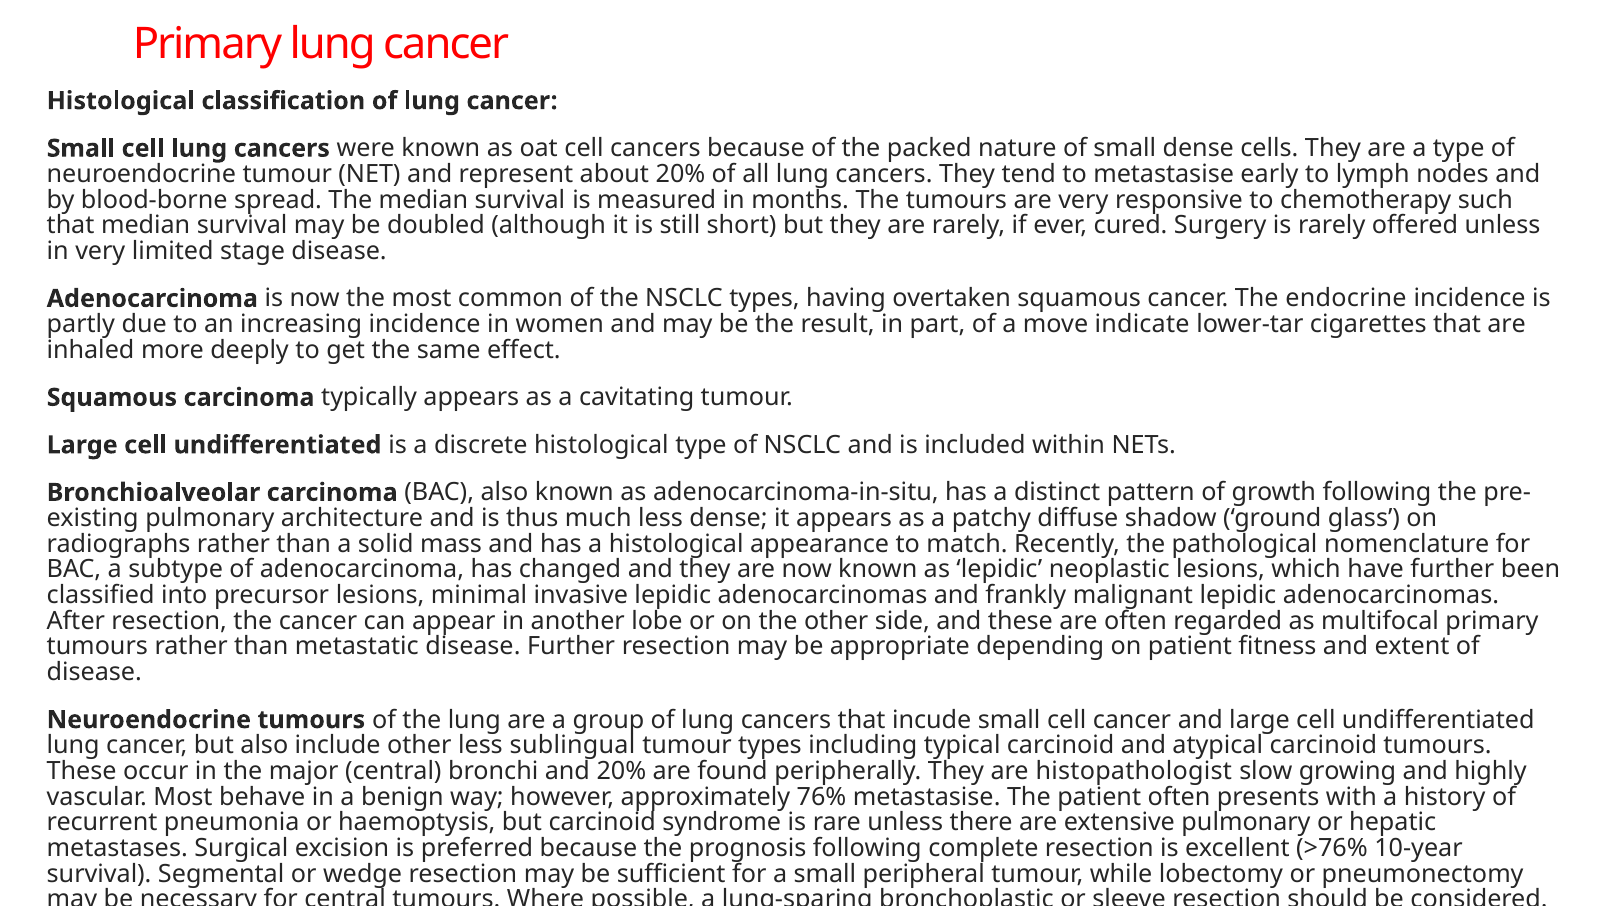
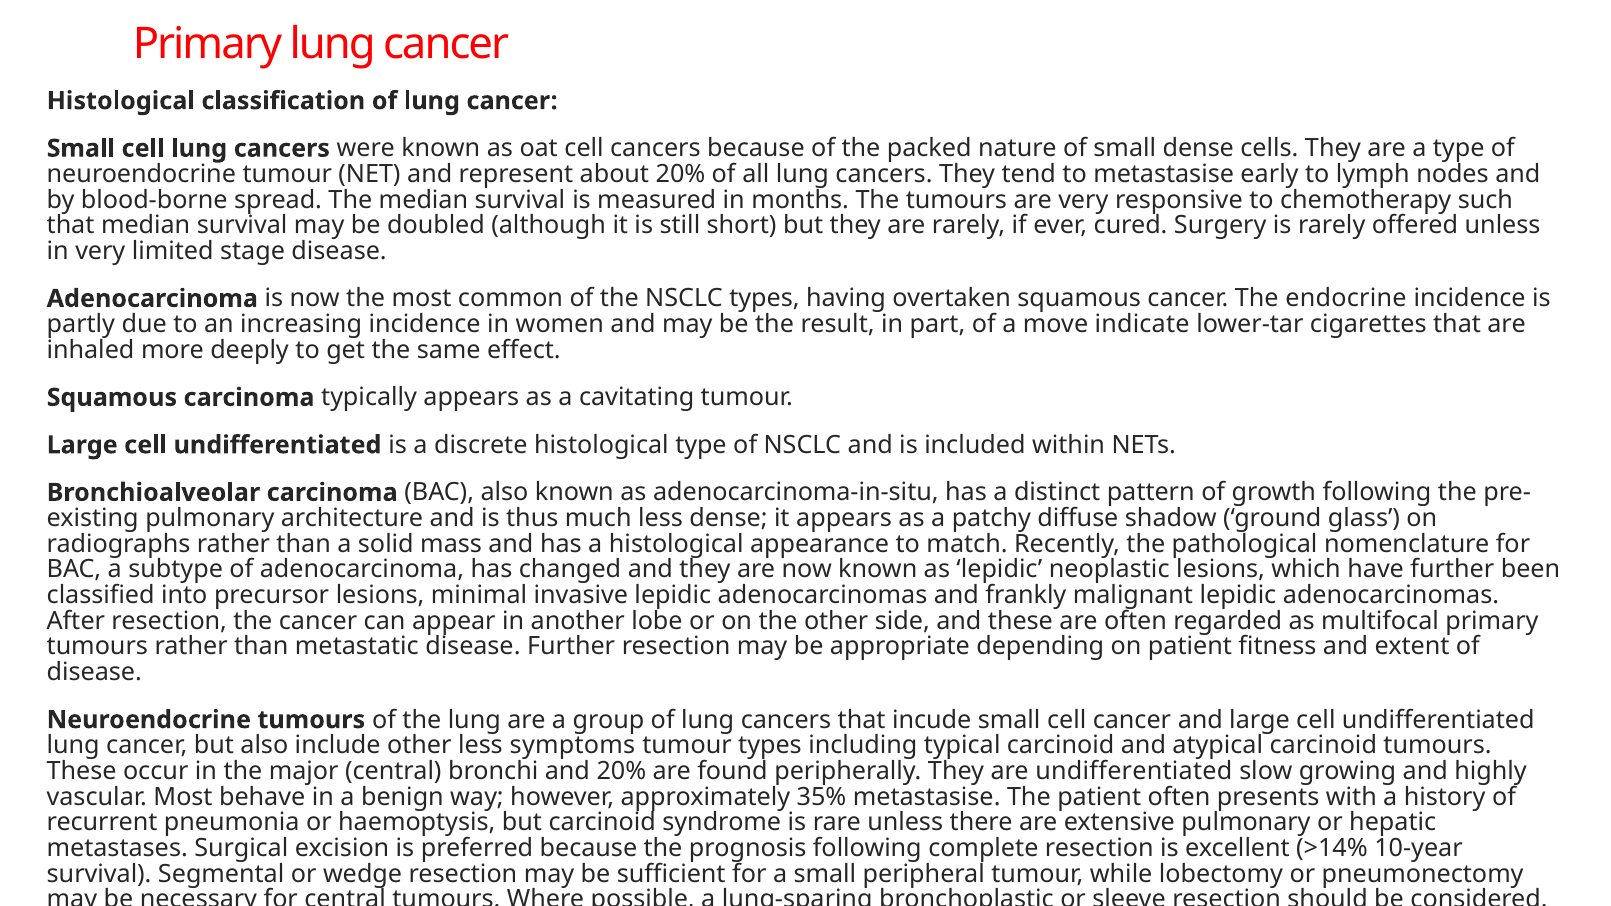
sublingual: sublingual -> symptoms (572, 746)
are histopathologist: histopathologist -> undifferentiated (1134, 771)
76%: 76% -> 35% (822, 797)
>76%: >76% -> >14% (1332, 848)
